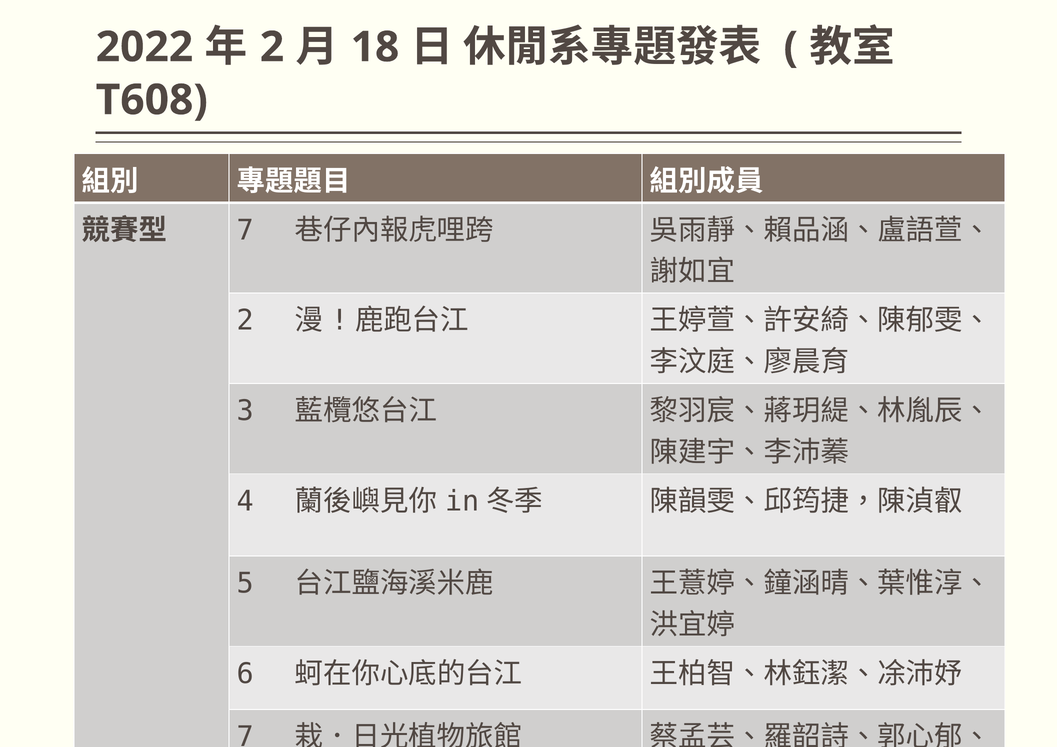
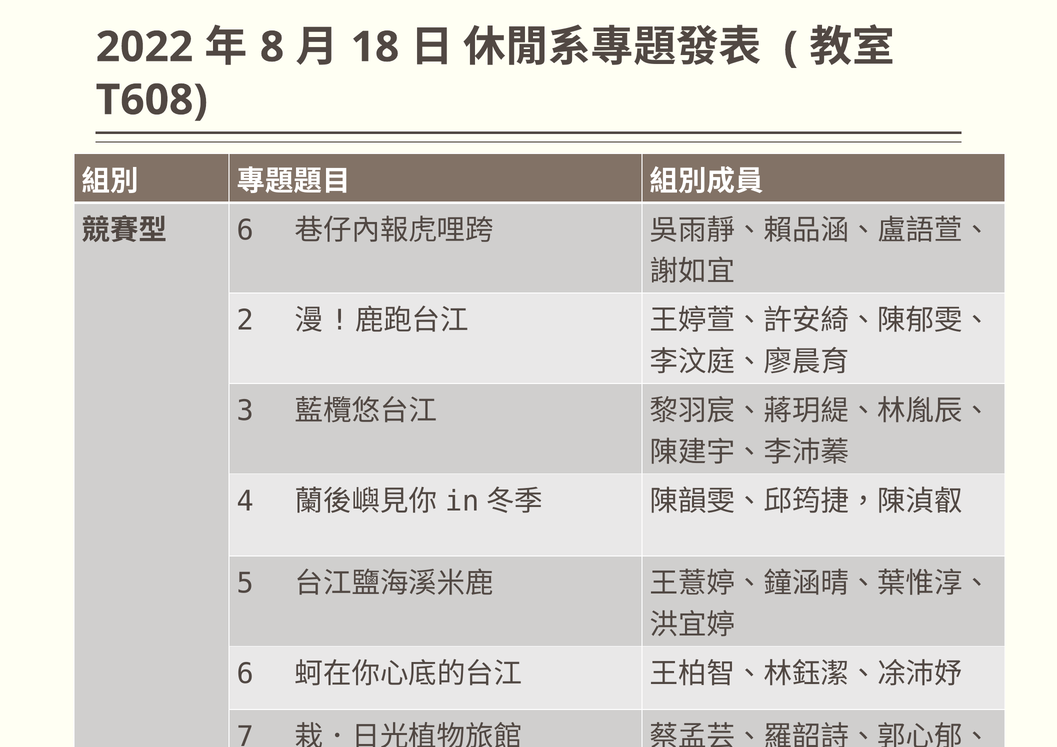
2: 2 -> 8 (272, 47)
7: 7 -> 6 (245, 230)
